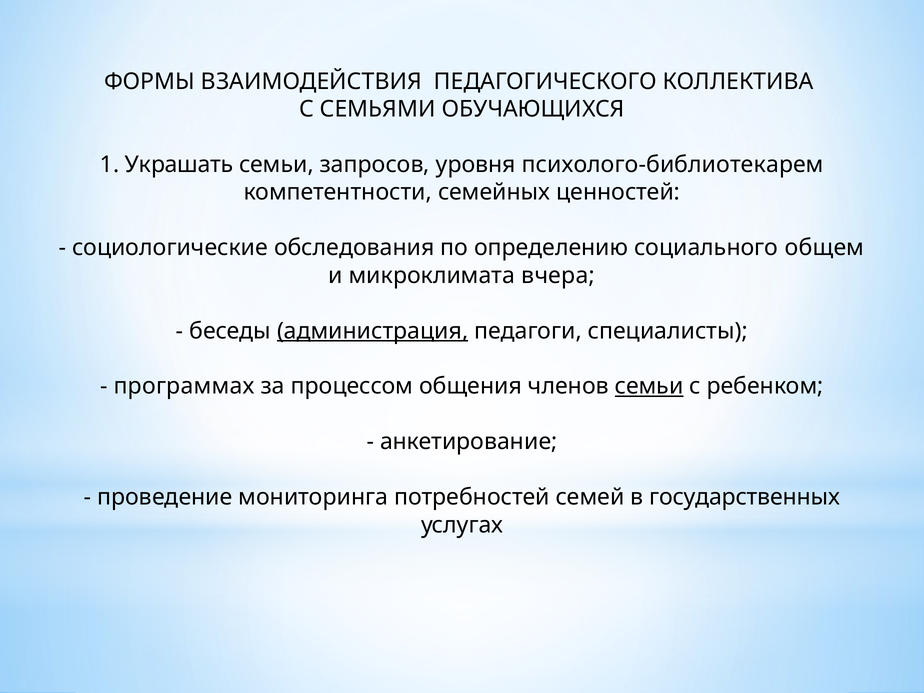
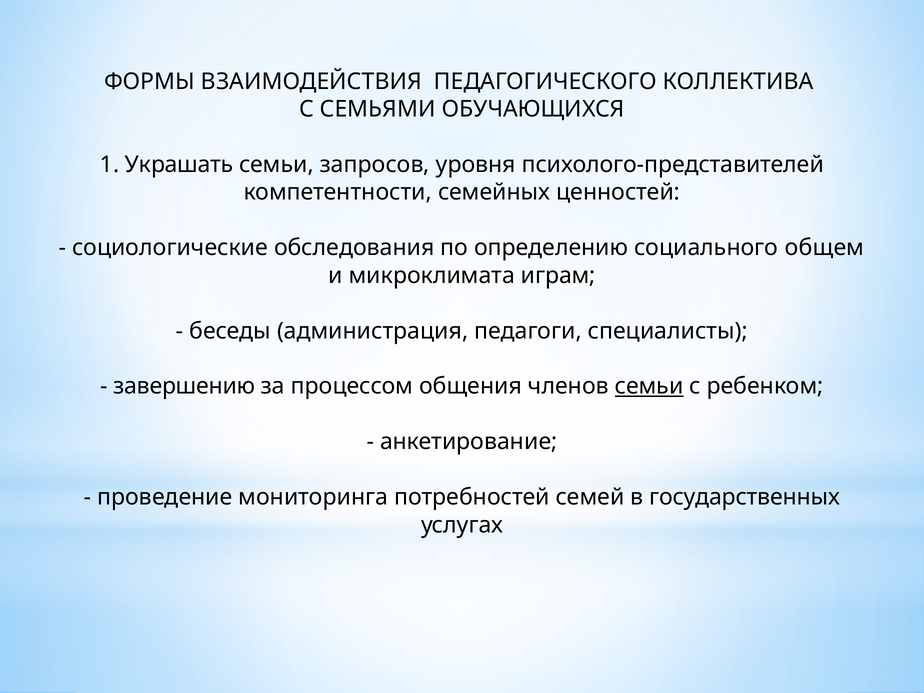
психолого-библиотекарем: психолого-библиотекарем -> психолого-представителей (673, 165)
вчера: вчера -> играм (558, 275)
администрация underline: present -> none (373, 331)
программах: программах -> завершению (184, 386)
